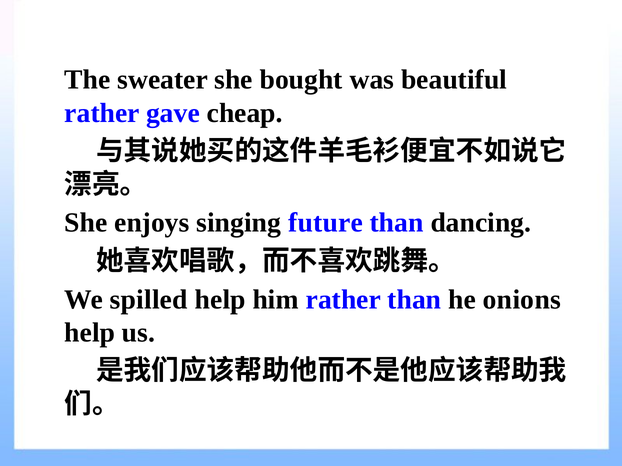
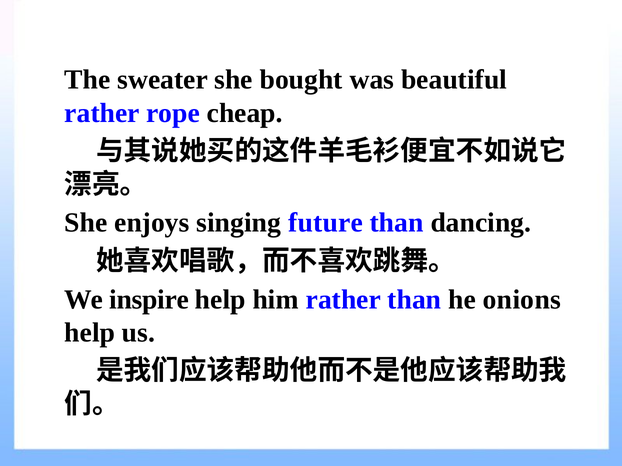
gave: gave -> rope (173, 113)
spilled: spilled -> inspire (149, 300)
